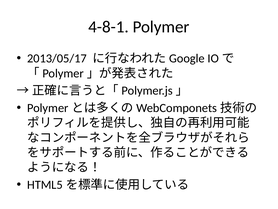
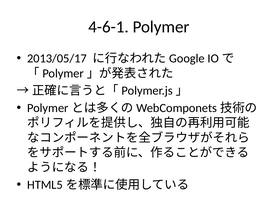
4-8-1: 4-8-1 -> 4-6-1 (109, 27)
